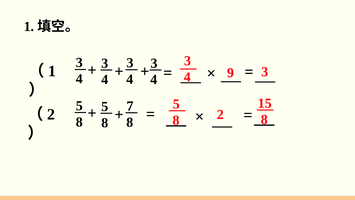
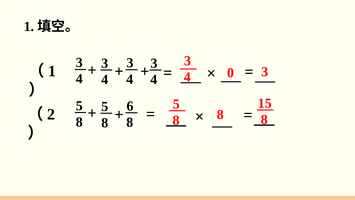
9: 9 -> 0 (231, 73)
7: 7 -> 6 (130, 106)
8 2: 2 -> 8 (220, 114)
